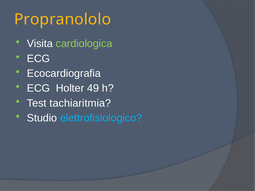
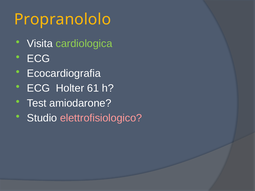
49: 49 -> 61 (93, 88)
tachiaritmia: tachiaritmia -> amiodarone (80, 103)
elettrofisiologico colour: light blue -> pink (101, 118)
